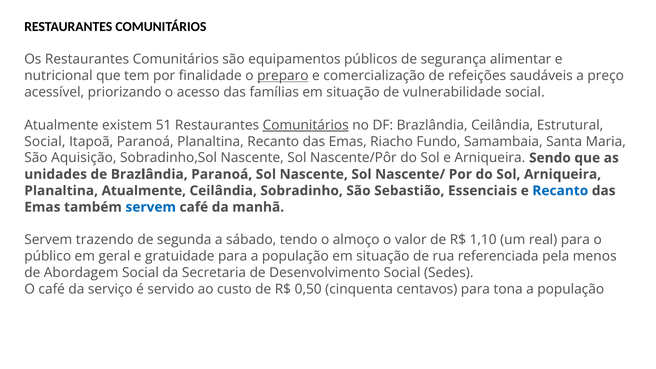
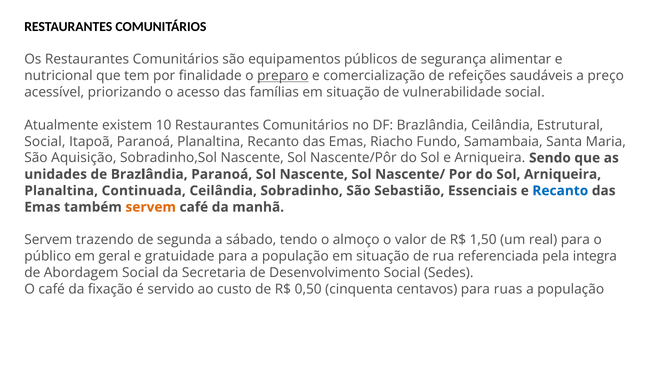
51: 51 -> 10 (164, 125)
Comunitários underline: present -> none (306, 125)
Planaltina Atualmente: Atualmente -> Continuada (144, 191)
servem colour: blue -> orange (151, 207)
1,10: 1,10 -> 1,50 (483, 240)
menos: menos -> integra (595, 256)
serviço: serviço -> fixação (110, 289)
tona: tona -> ruas (508, 289)
